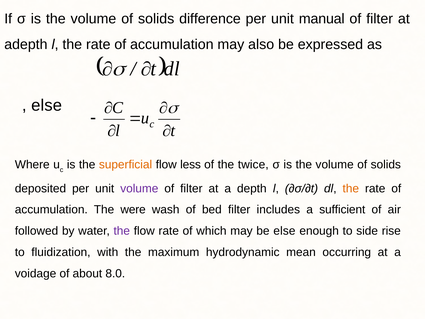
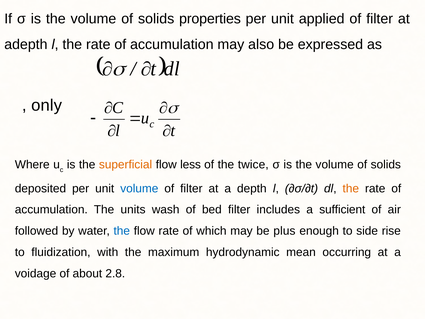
difference: difference -> properties (210, 19)
manual: manual -> applied (322, 19)
else: else -> only (47, 105)
volume colour: purple -> blue (139, 188)
were: were -> units (133, 210)
the colour: purple -> blue (122, 231)
be else: else -> plus (284, 231)
8.0: 8.0 -> 2.8 (115, 273)
